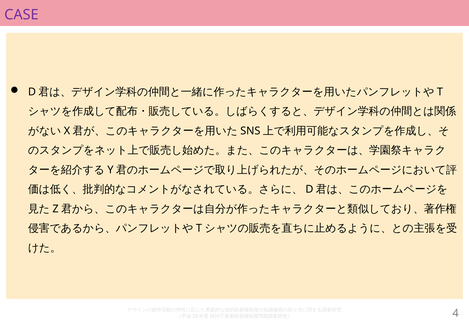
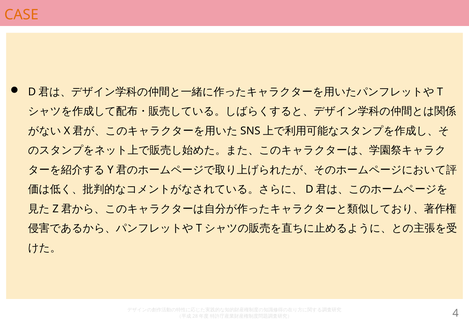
CASE colour: purple -> orange (21, 15)
